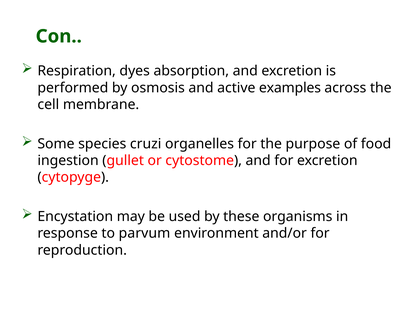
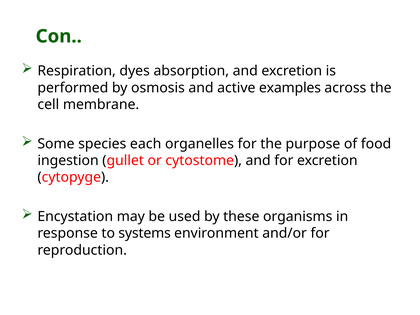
cruzi: cruzi -> each (146, 144)
parvum: parvum -> systems (145, 233)
